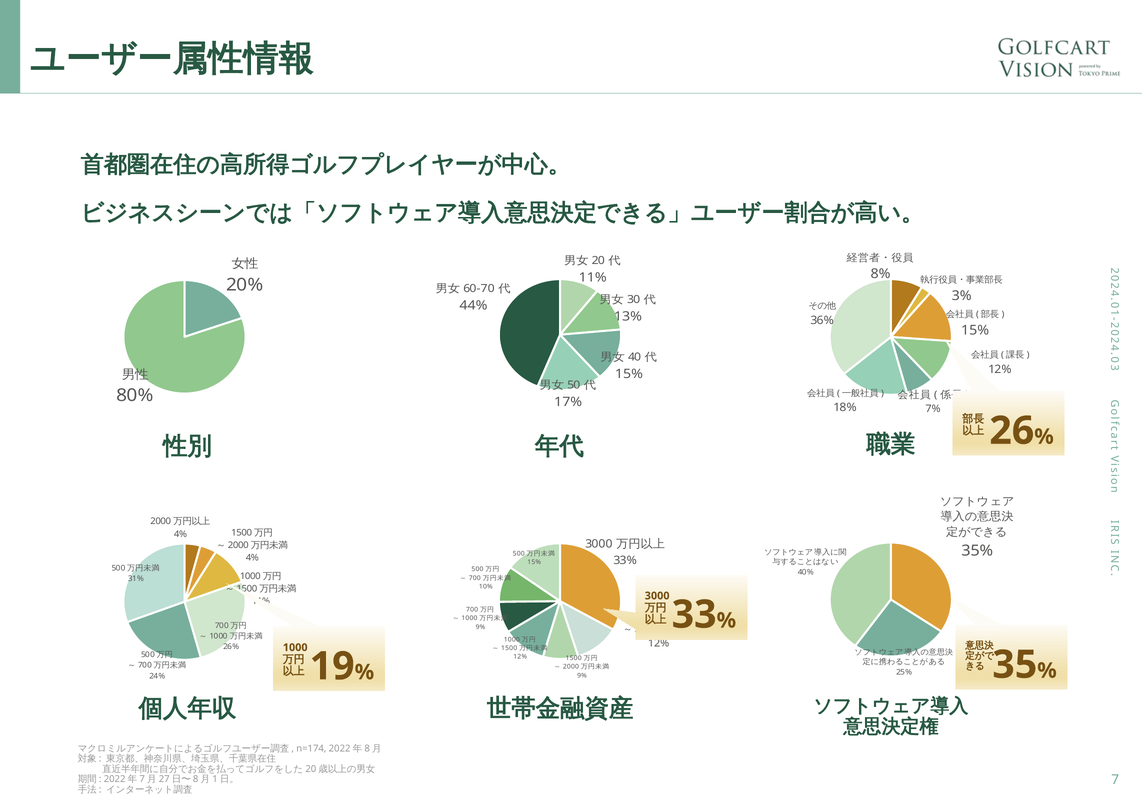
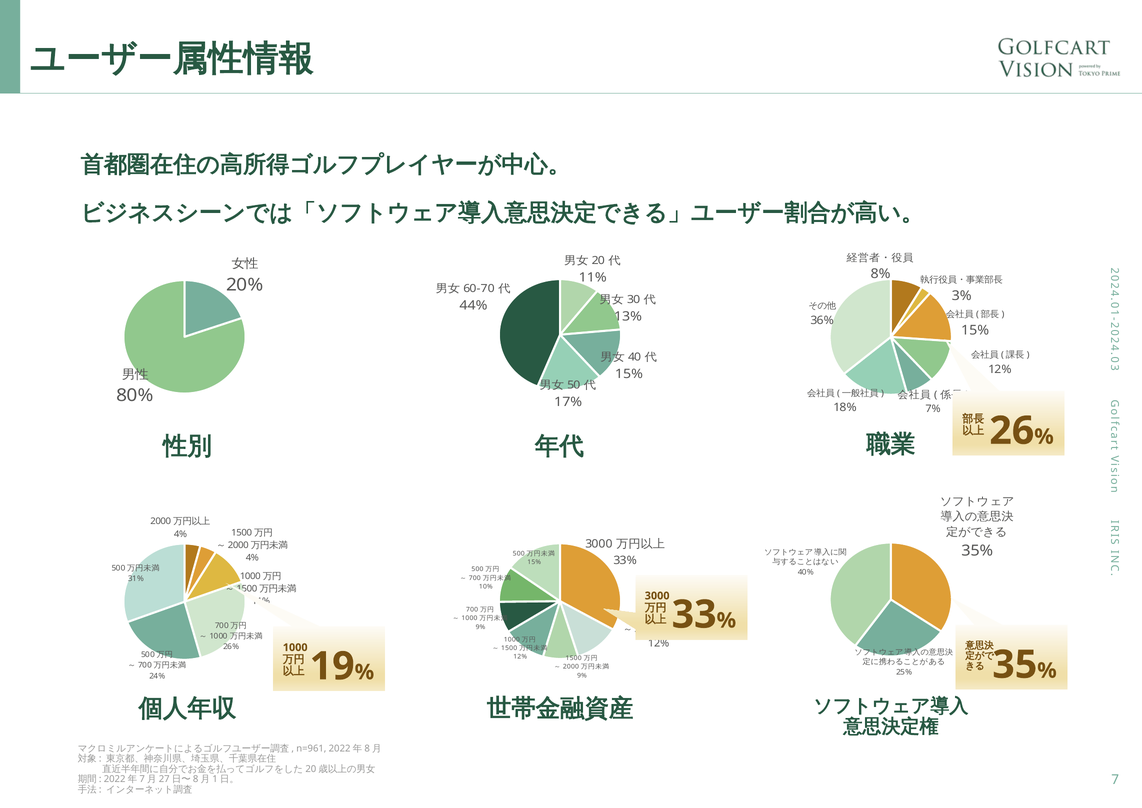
n=174: n=174 -> n=961 (311, 748)
